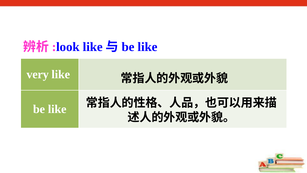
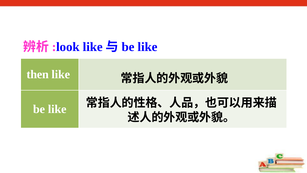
very: very -> then (38, 74)
